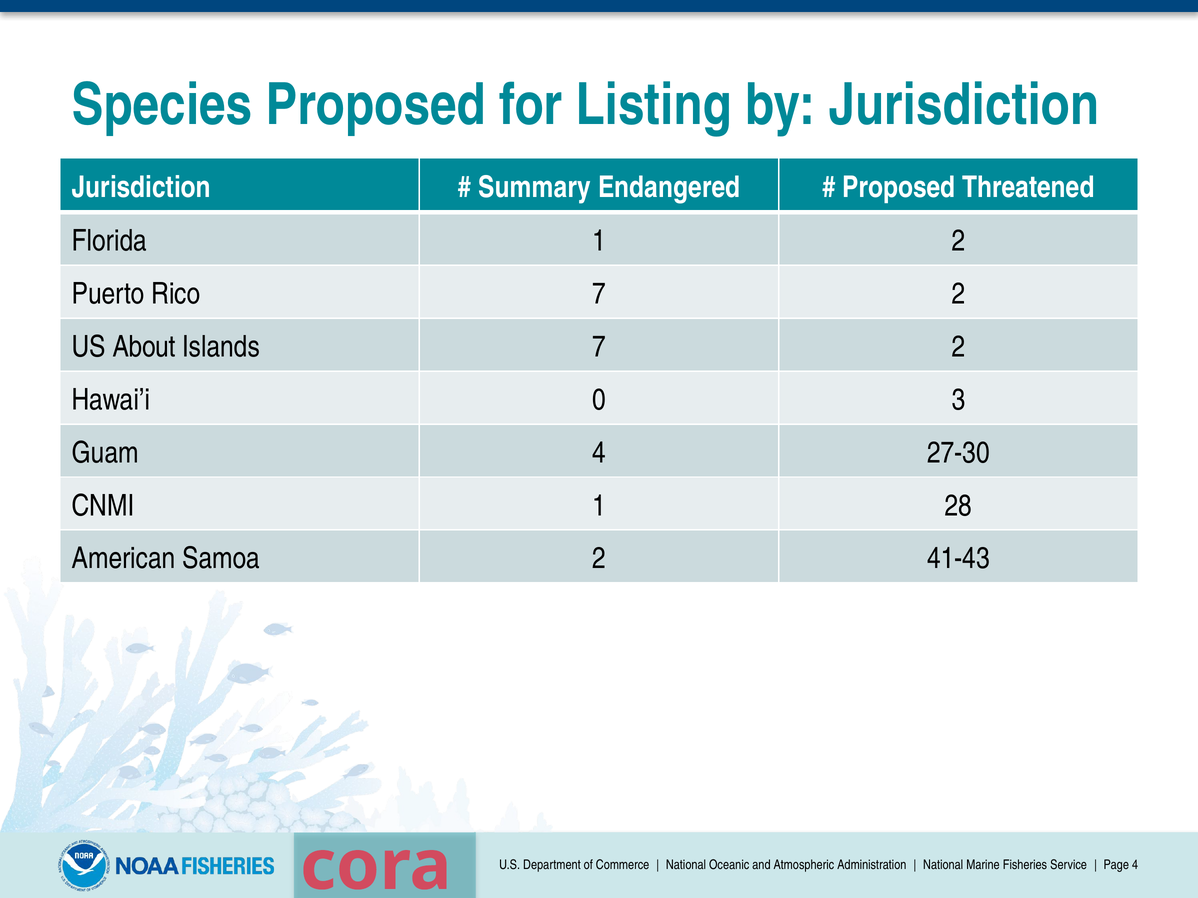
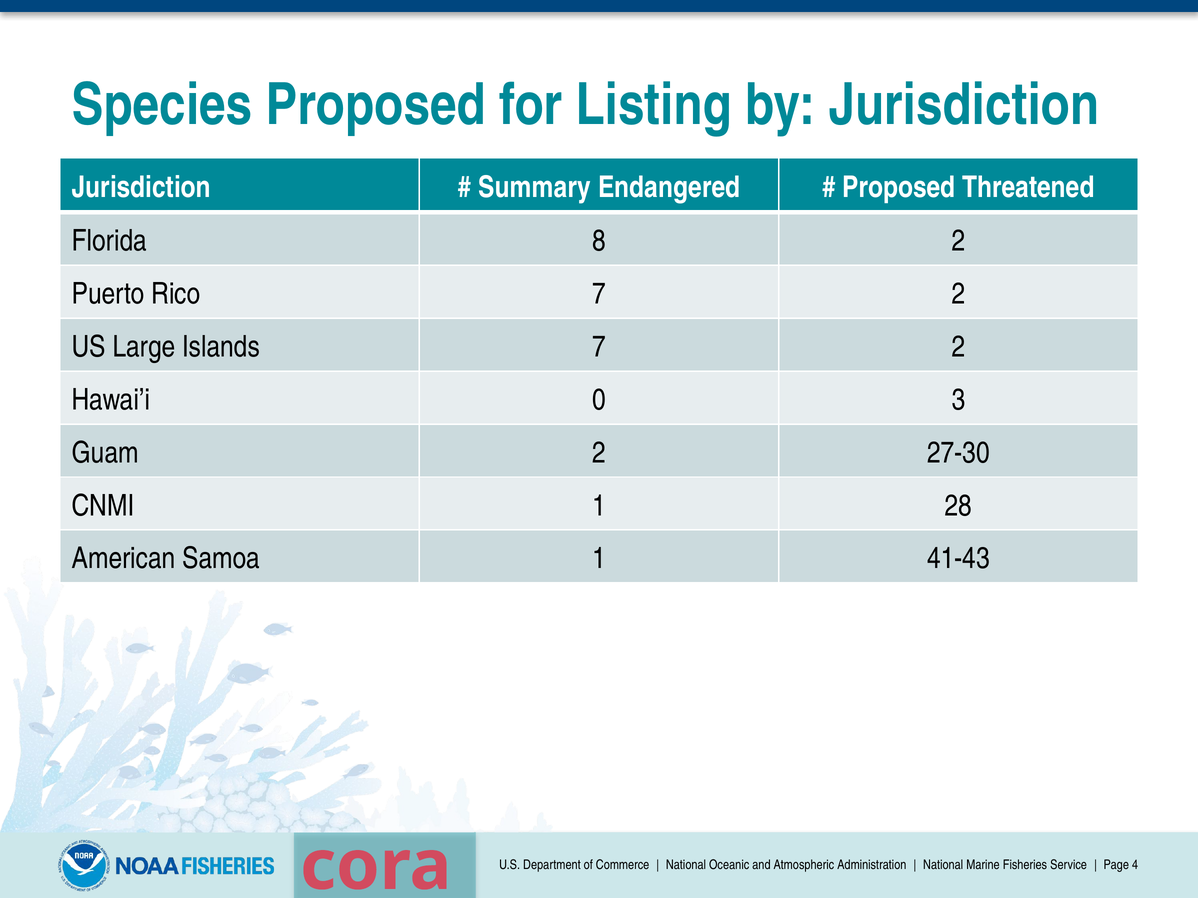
Florida 1: 1 -> 8 (599, 241)
About: About -> Large (144, 347)
Guam 4: 4 -> 2 (599, 453)
Samoa 2: 2 -> 1 (599, 559)
